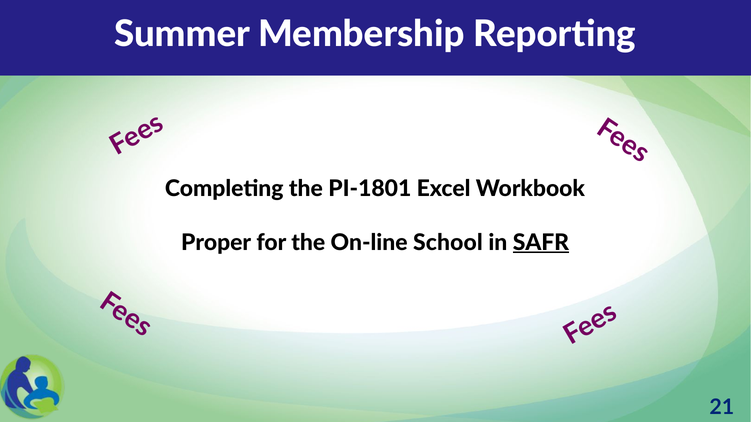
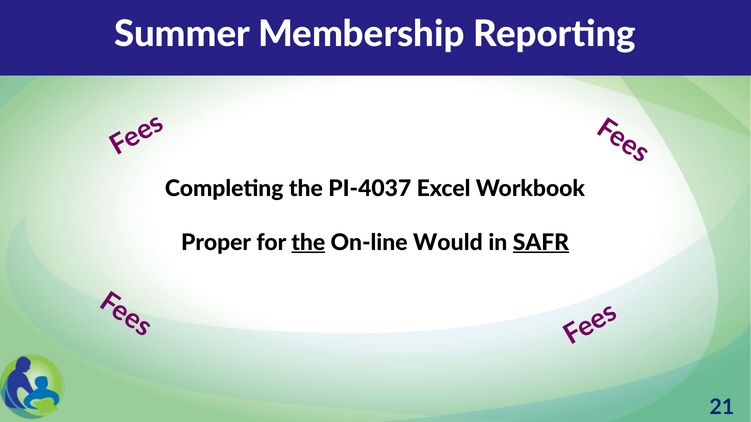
PI-1801: PI-1801 -> PI-4037 (370, 189)
the underline: none -> present (308, 243)
School: School -> Would (448, 243)
